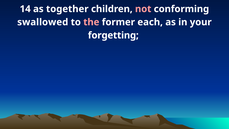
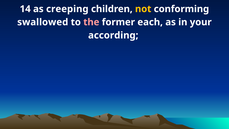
together: together -> creeping (67, 9)
not colour: pink -> yellow (143, 9)
forgetting: forgetting -> according (113, 35)
